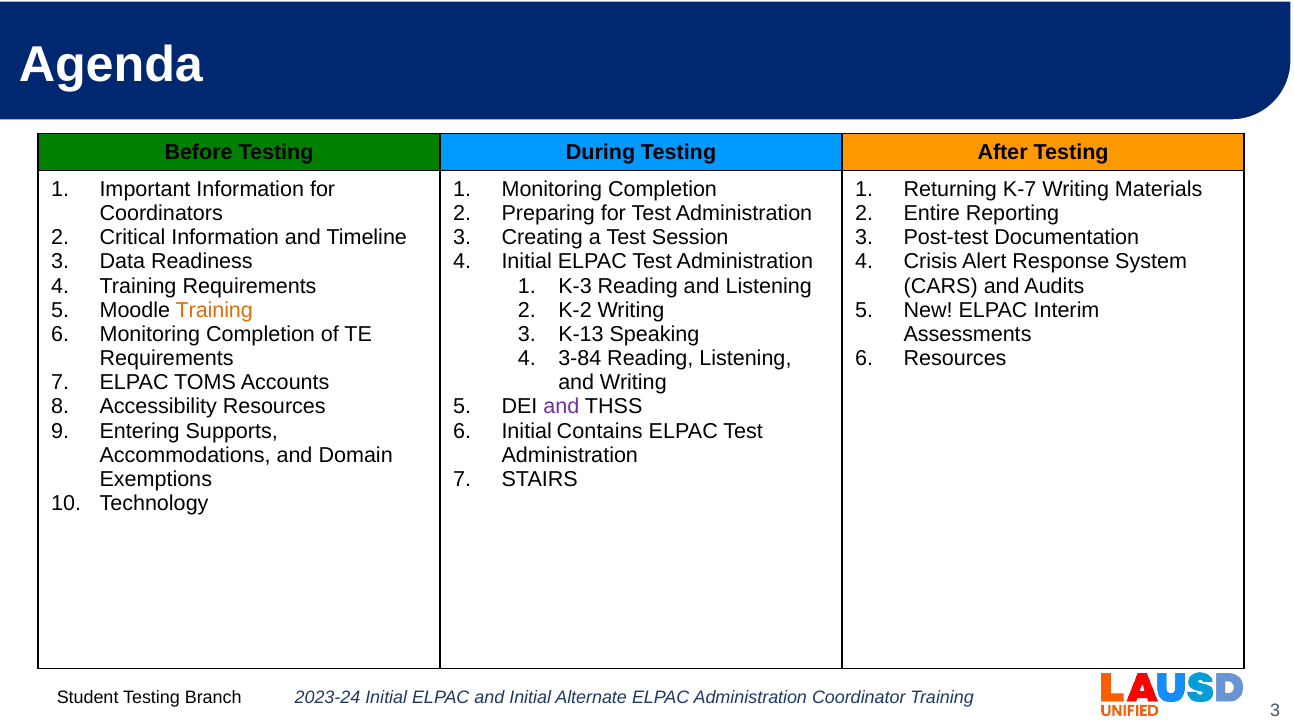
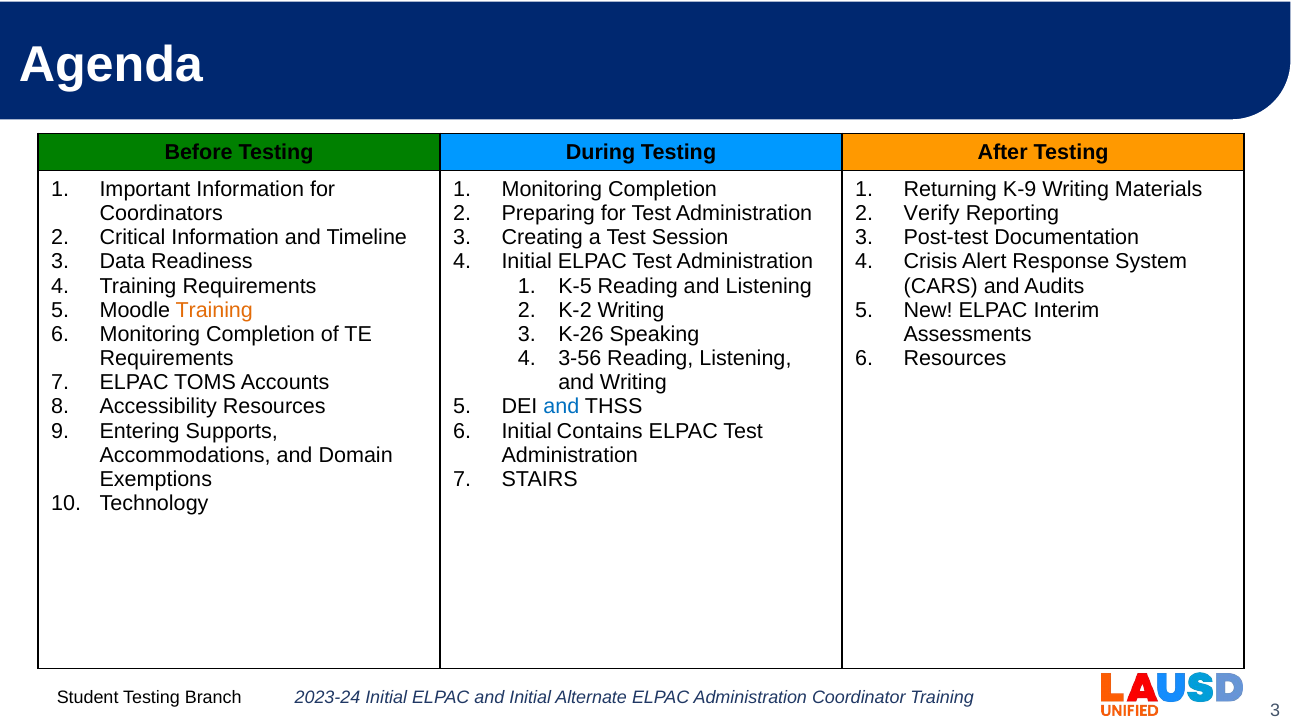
K-7: K-7 -> K-9 (1020, 189)
Entire: Entire -> Verify (932, 214)
K-3: K-3 -> K-5 (575, 286)
K-13: K-13 -> K-26 (581, 334)
3-84: 3-84 -> 3-56 (580, 358)
and colour: purple -> blue (561, 407)
